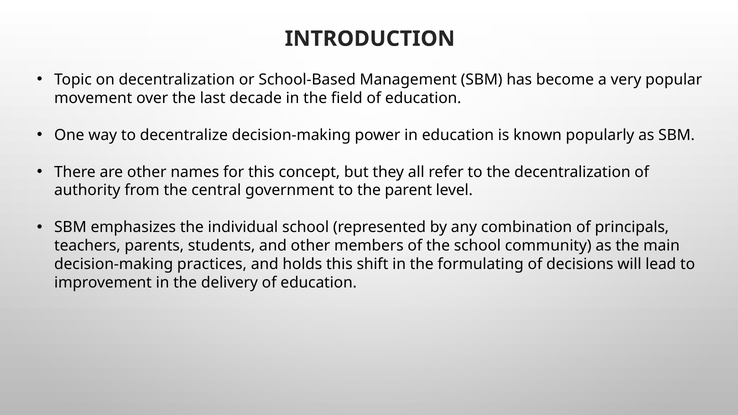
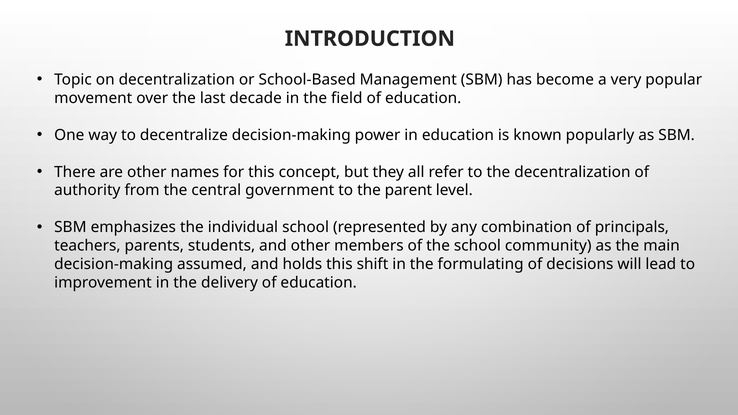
practices: practices -> assumed (212, 264)
